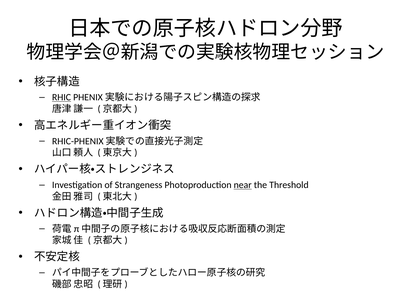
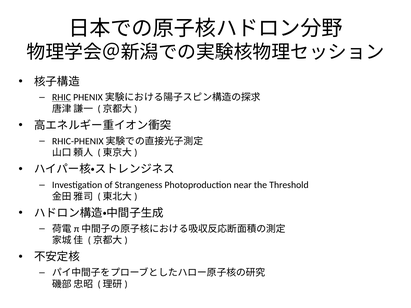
near underline: present -> none (243, 185)
